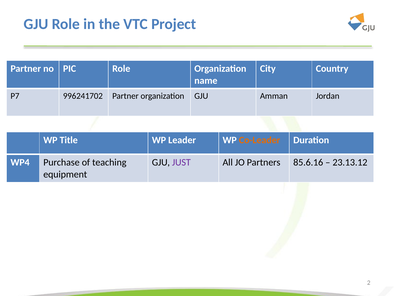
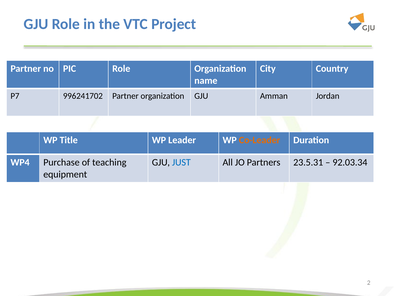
JUST colour: purple -> blue (181, 162)
85.6.16: 85.6.16 -> 23.5.31 (308, 162)
23.13.12: 23.13.12 -> 92.03.34 (350, 162)
